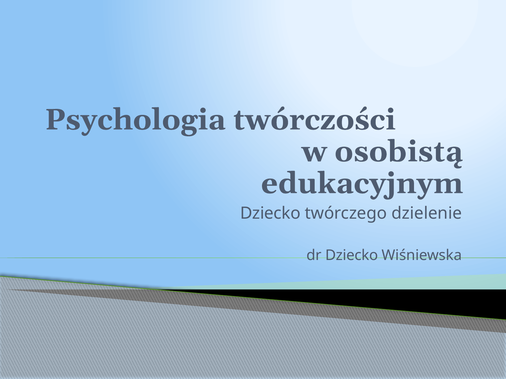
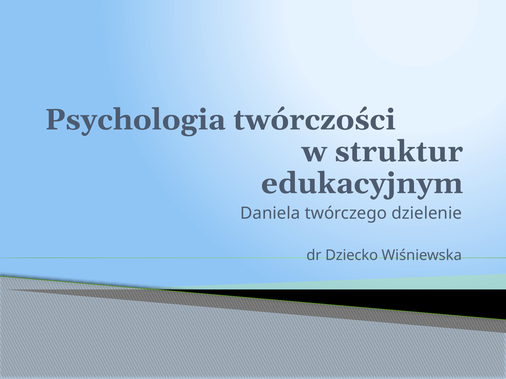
osobistą: osobistą -> struktur (399, 152)
Dziecko: Dziecko -> Daniela (270, 214)
